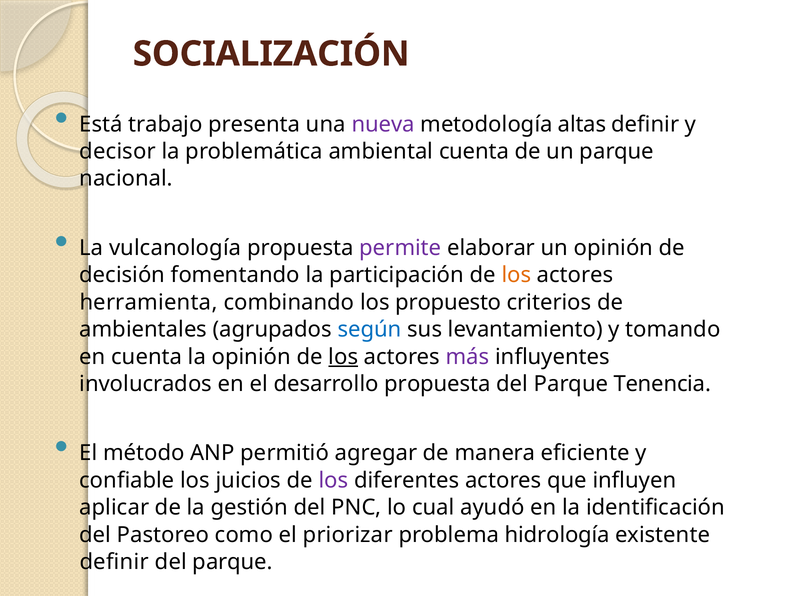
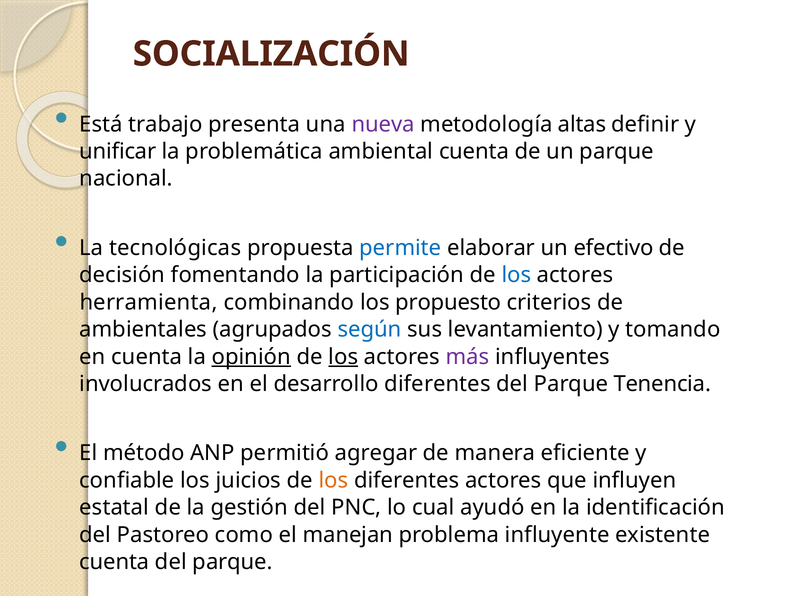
decisor: decisor -> unificar (118, 152)
vulcanología: vulcanología -> tecnológicas (175, 248)
permite colour: purple -> blue (400, 248)
un opinión: opinión -> efectivo (614, 248)
los colour: orange -> blue (516, 275)
opinión underline: none -> present (251, 357)
desarrollo propuesta: propuesta -> diferentes (438, 384)
los colour: purple -> orange (333, 481)
aplicar: aplicar -> estatal (114, 508)
priorizar: priorizar -> manejan (348, 535)
hidrología: hidrología -> influyente (557, 535)
definir: definir -> cuenta (114, 562)
